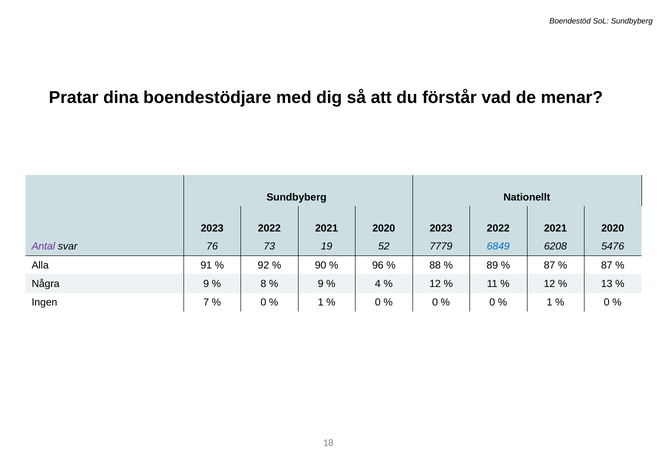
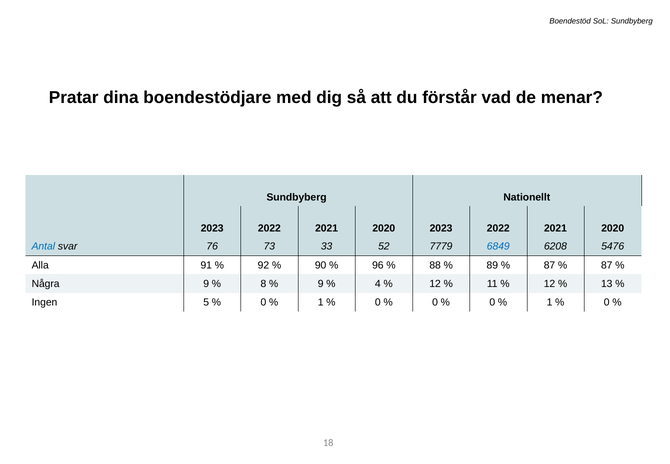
Antal colour: purple -> blue (43, 246)
19: 19 -> 33 (327, 246)
7: 7 -> 5 (206, 302)
